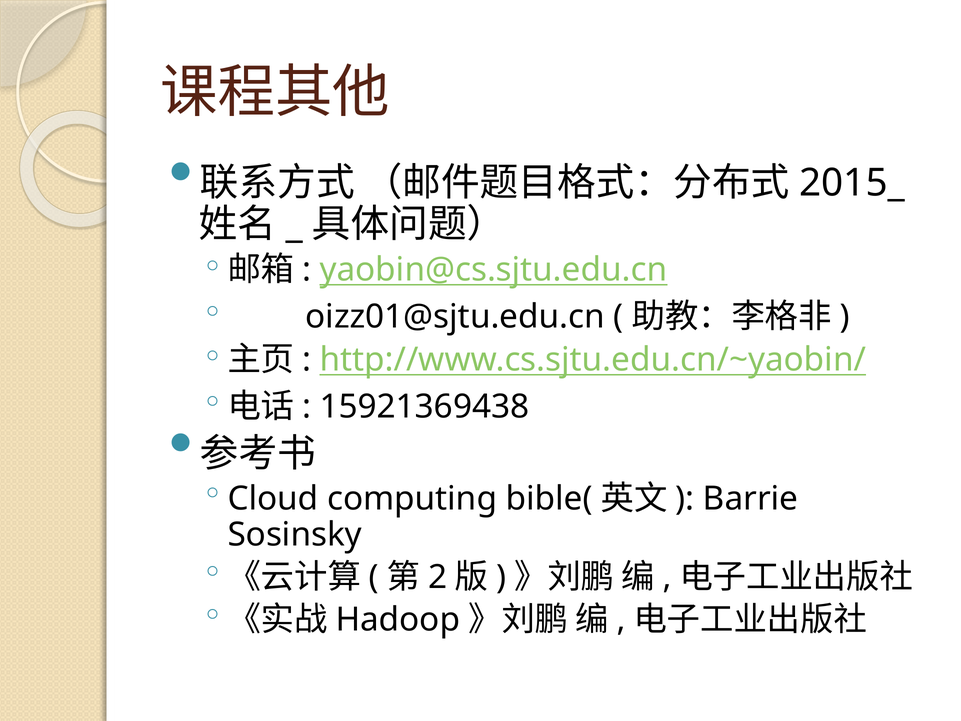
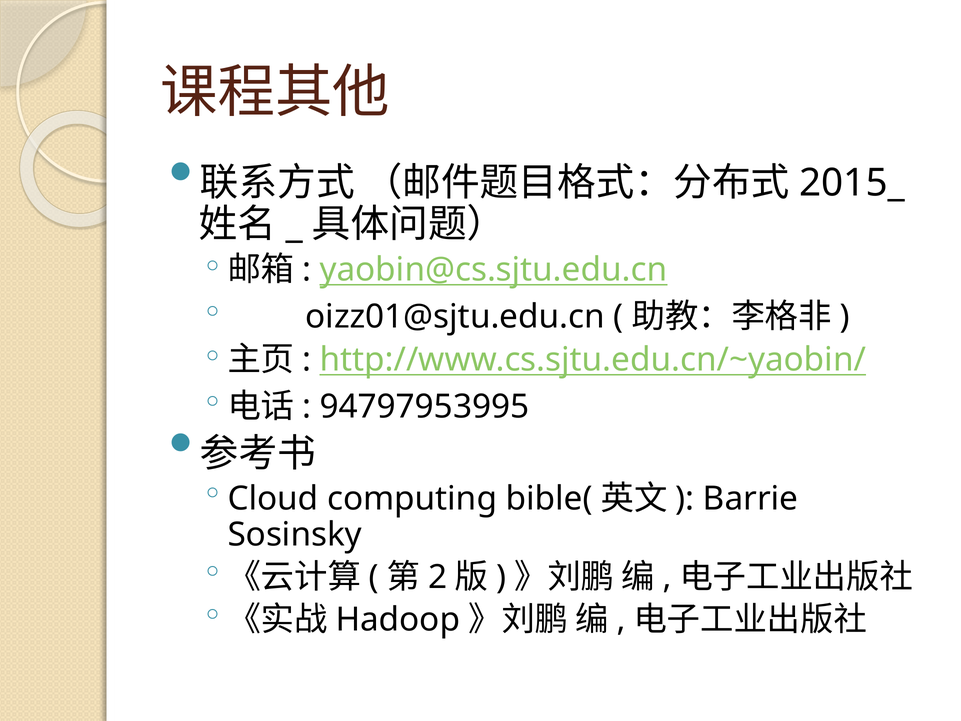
15921369438: 15921369438 -> 94797953995 (424, 407)
